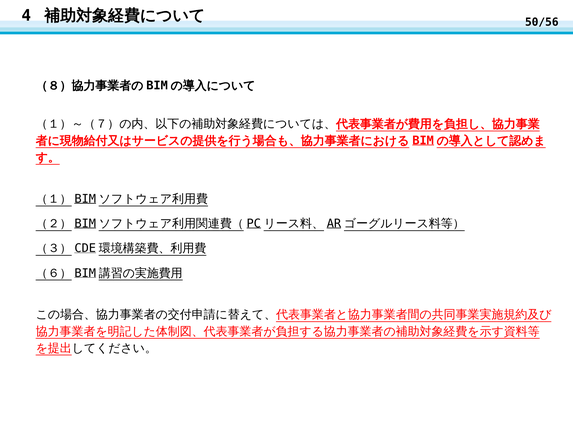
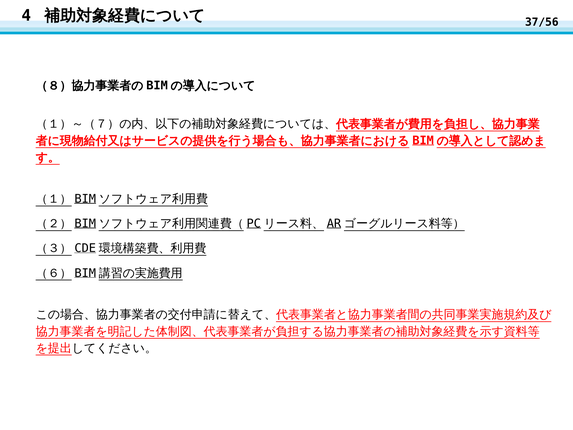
50/56: 50/56 -> 37/56 (542, 22)
